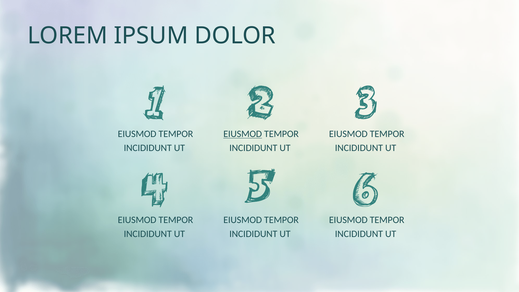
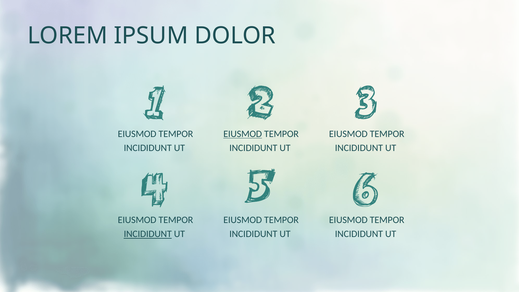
INCIDIDUNT underline: none -> present (148, 234)
